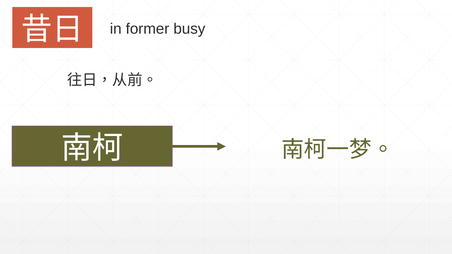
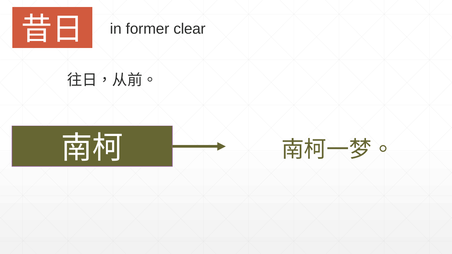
busy: busy -> clear (190, 29)
